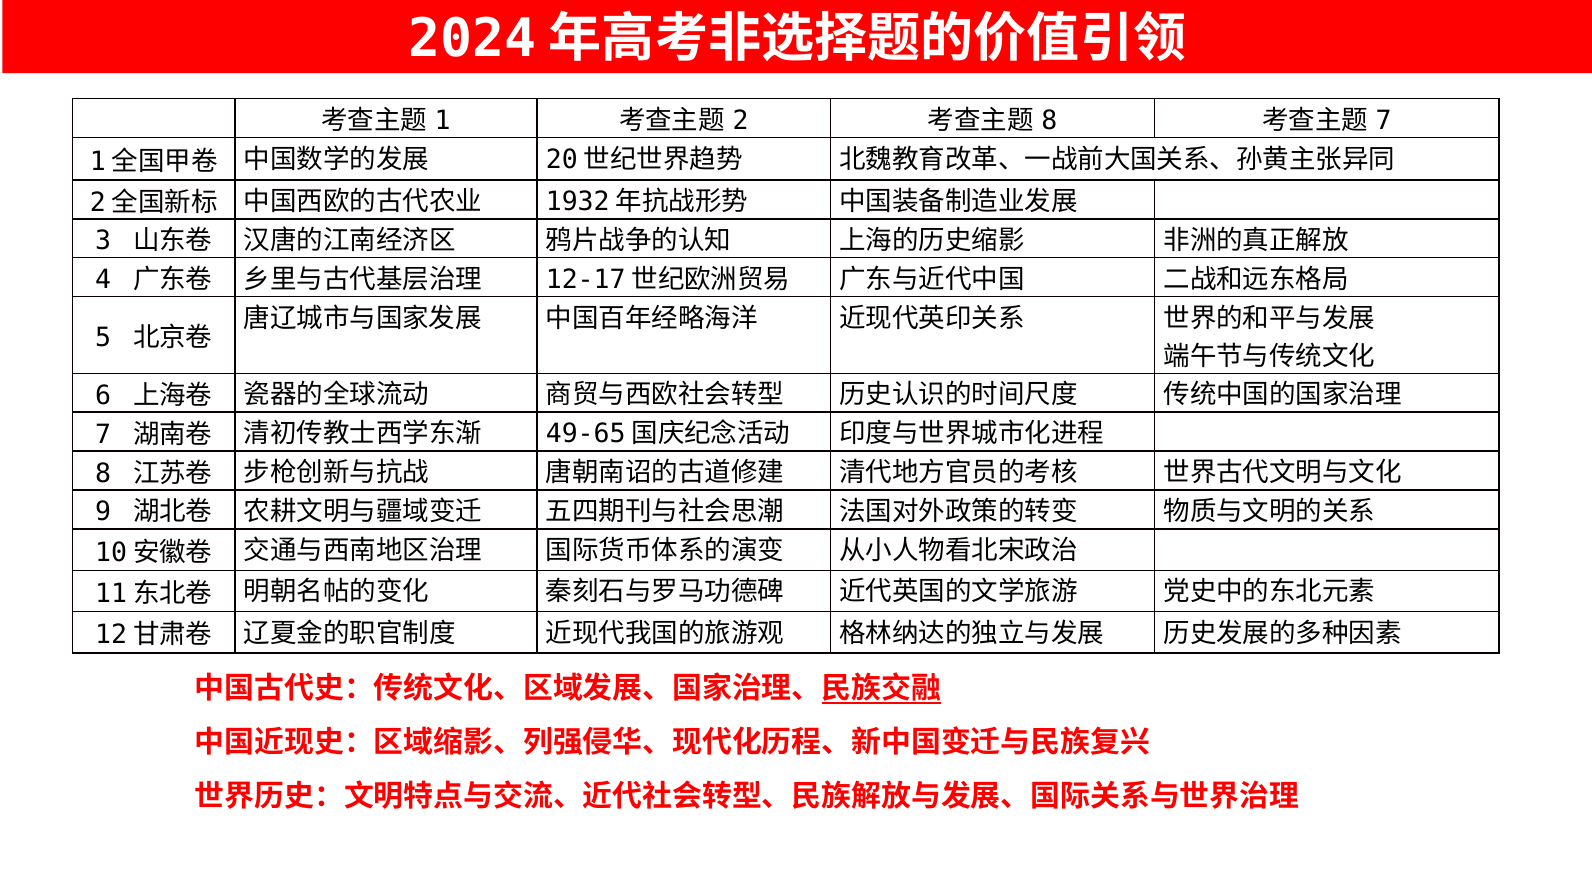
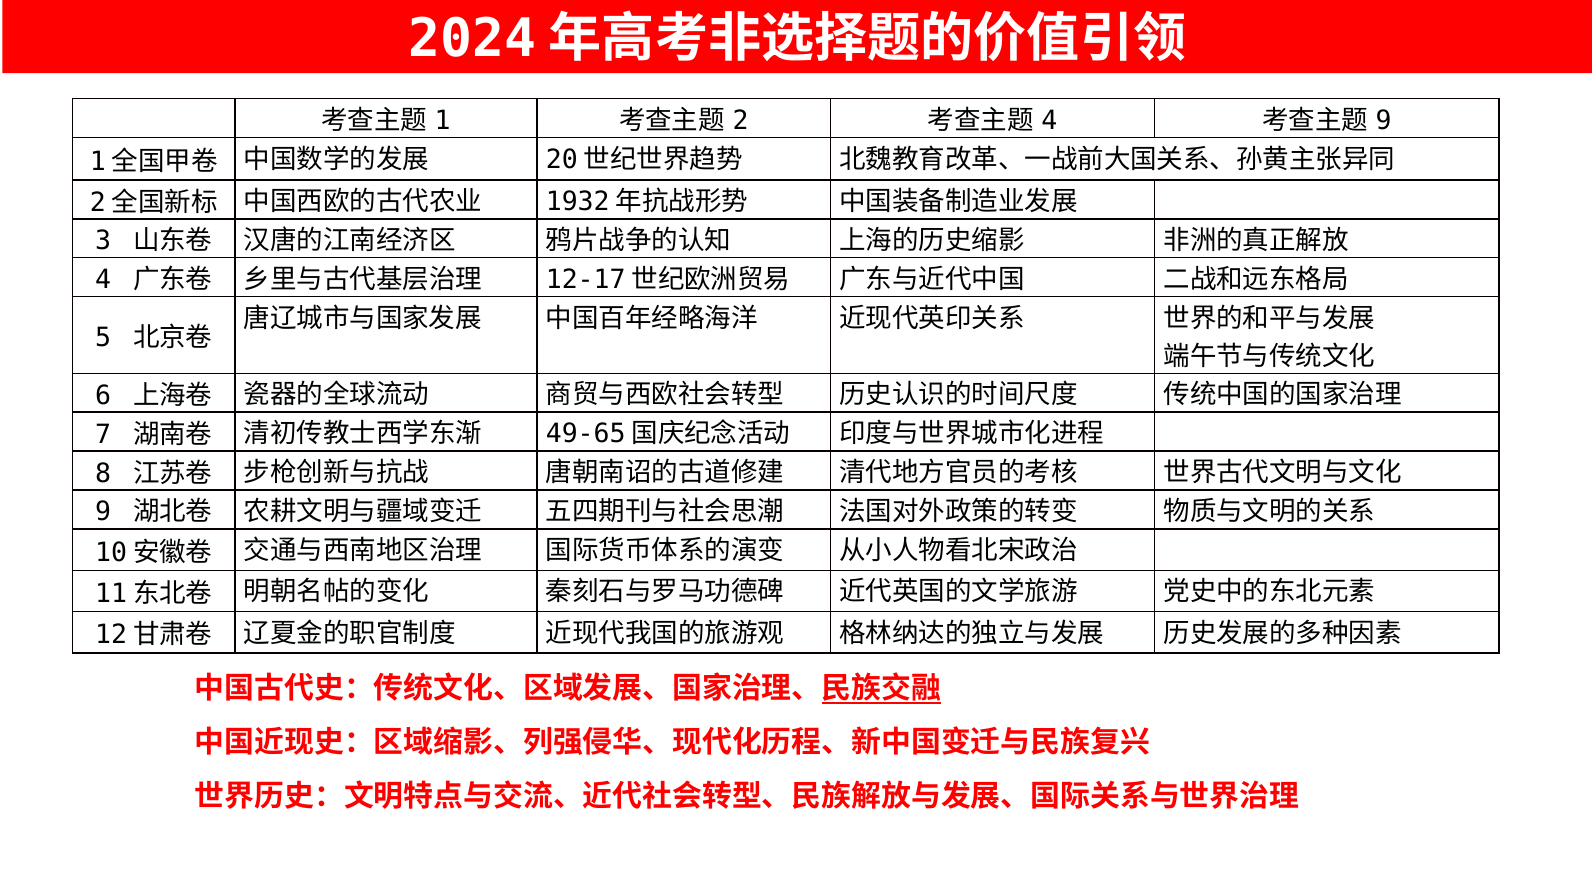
8: 8 -> 4 (1049, 121)
7: 7 -> 9 (1384, 121)
